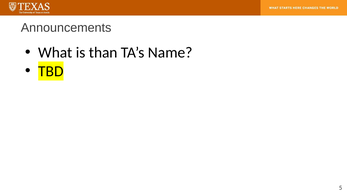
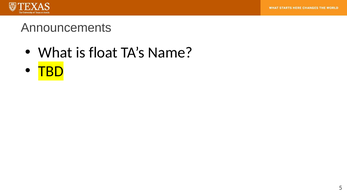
than: than -> float (103, 53)
